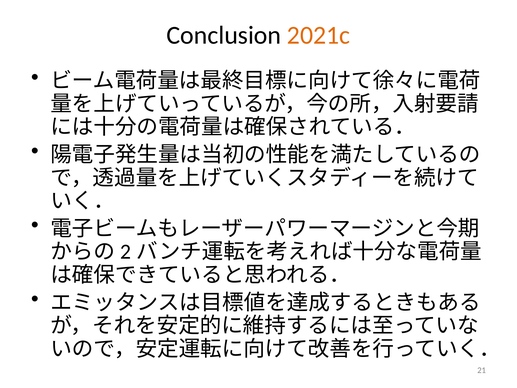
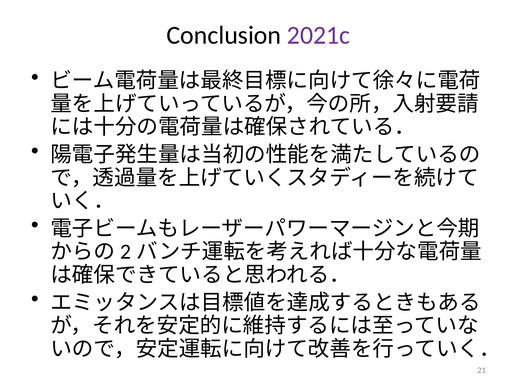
2021c colour: orange -> purple (319, 35)
